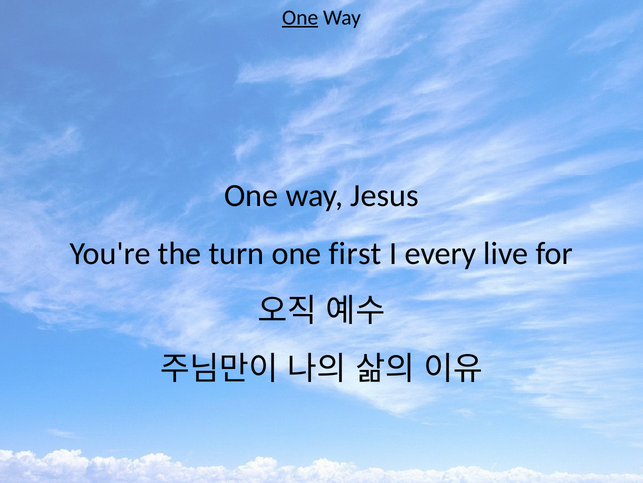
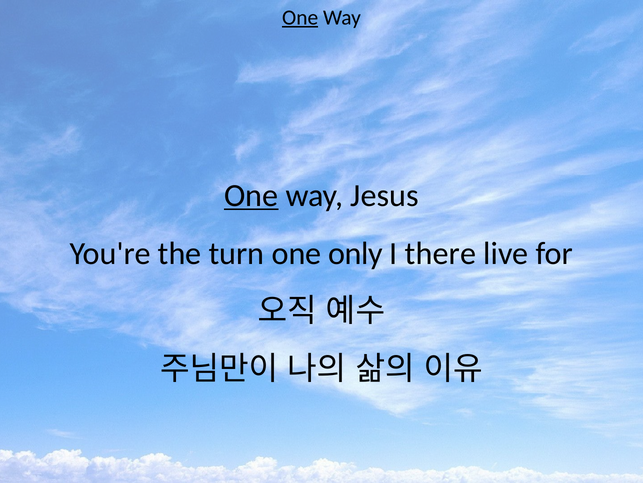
One underline: none -> present (251, 195)
first: first -> only (356, 253)
every: every -> there (440, 253)
